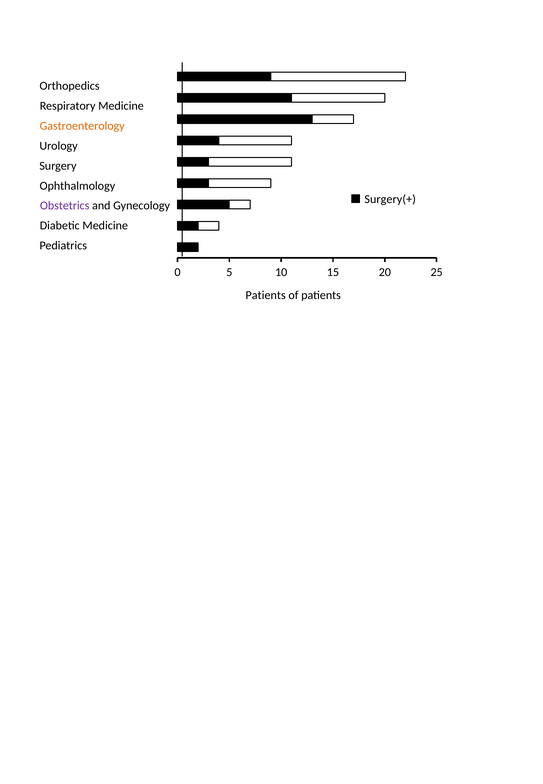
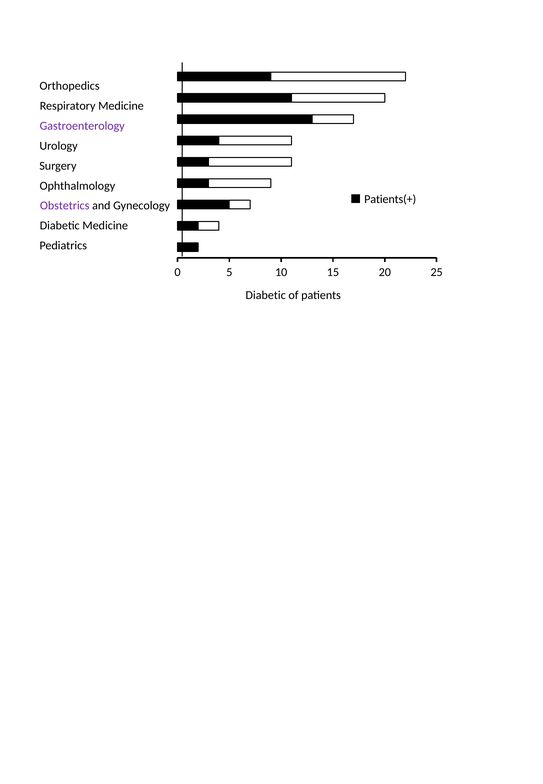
Gastroenterology colour: orange -> purple (82, 126)
Surgery(+: Surgery(+ -> Patients(+ (390, 199)
Patients: Patients -> Diabetic (266, 295)
